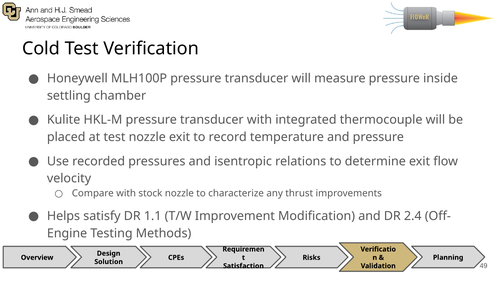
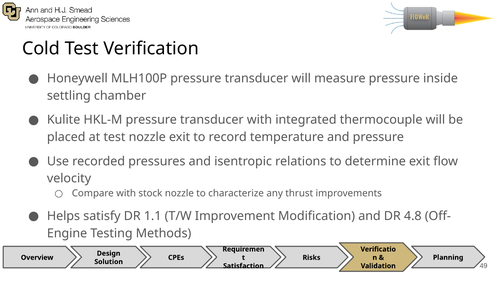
2.4: 2.4 -> 4.8 (413, 216)
